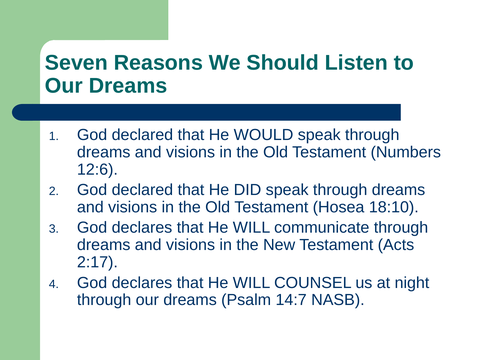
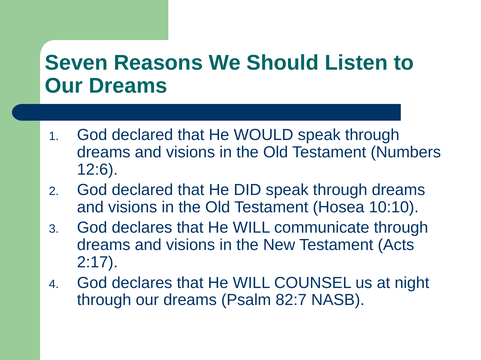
18:10: 18:10 -> 10:10 (394, 208)
14:7: 14:7 -> 82:7 (291, 301)
